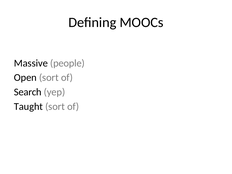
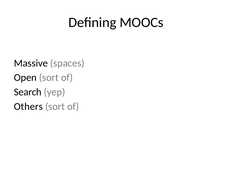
people: people -> spaces (67, 63)
Taught: Taught -> Others (28, 106)
